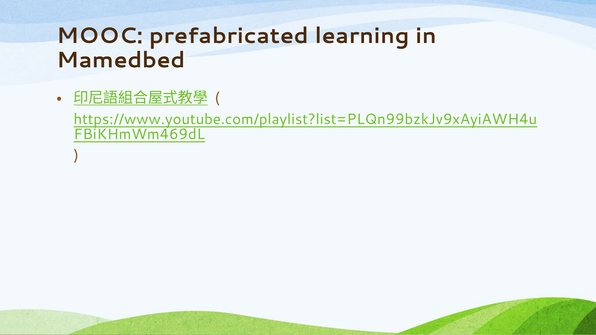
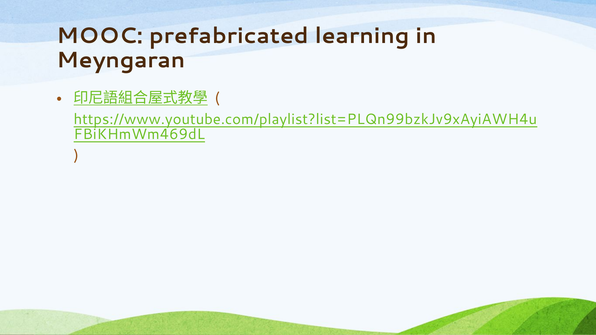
Mamedbed: Mamedbed -> Meyngaran (121, 60)
